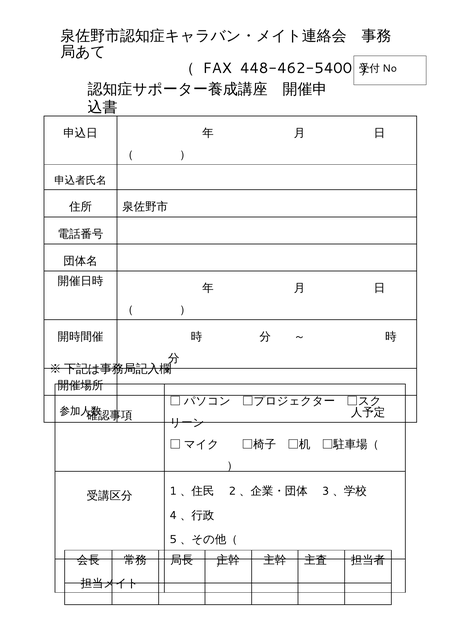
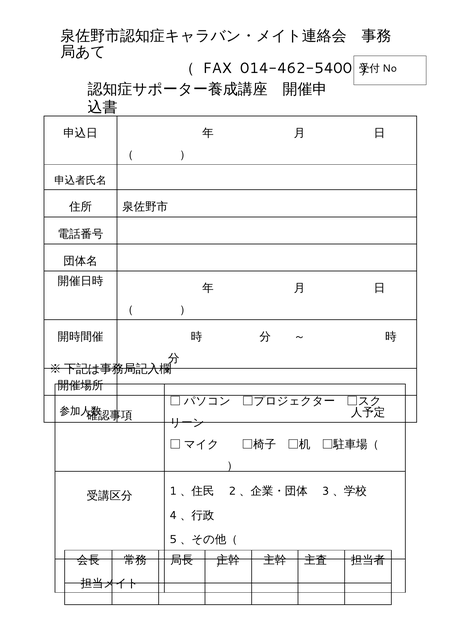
448-462-5400: 448-462-5400 -> 014-462-5400 (296, 68)
